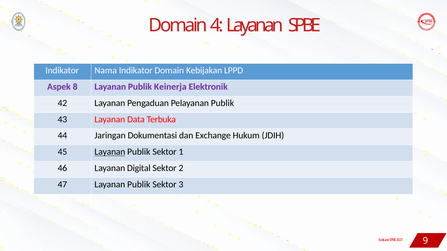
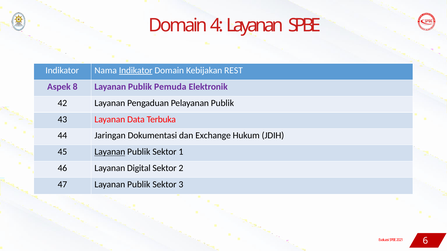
Indikator underline: none -> present (136, 71)
LPPD: LPPD -> REST (234, 71)
Keinerja: Keinerja -> Pemuda (170, 87)
9: 9 -> 6 (425, 241)
